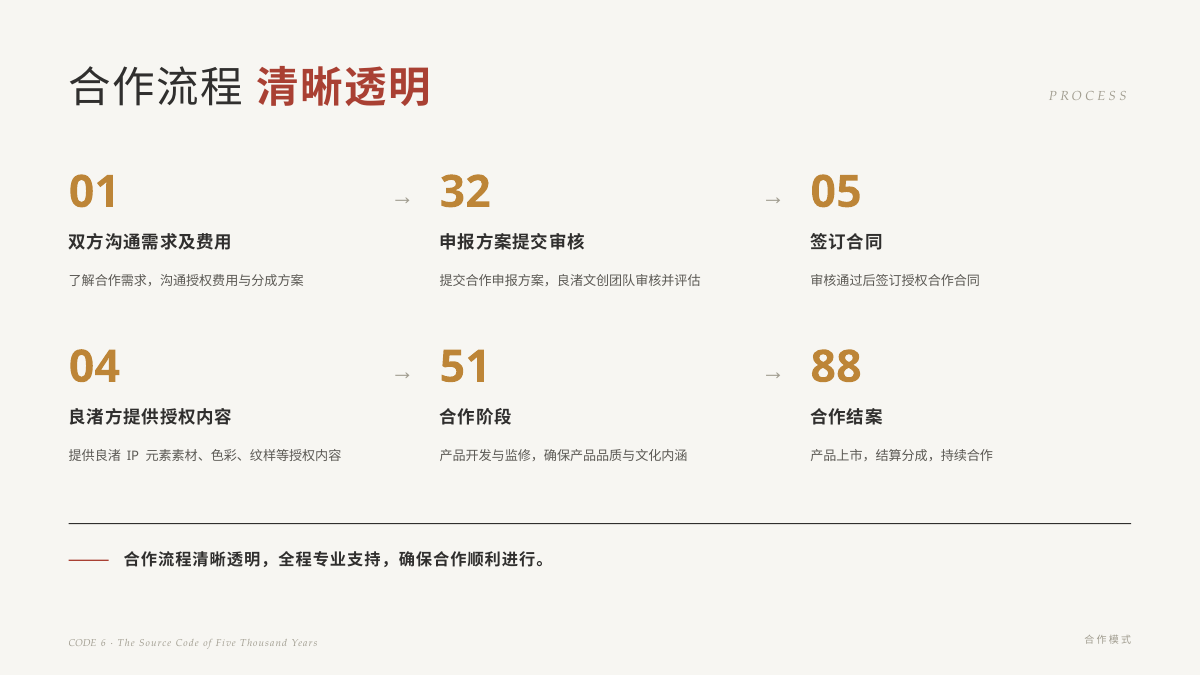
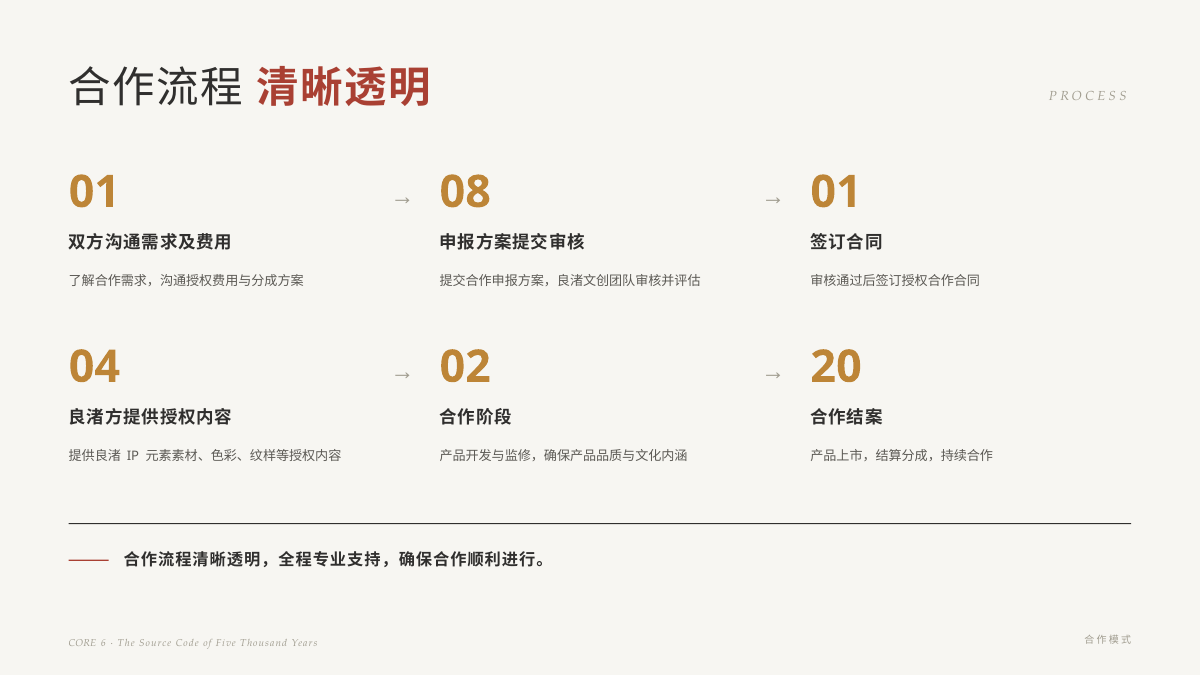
32: 32 -> 08 (465, 192)
05: 05 -> 01 (836, 192)
51: 51 -> 02 (465, 367)
88: 88 -> 20 (836, 367)
CODE: CODE -> CORE (82, 643)
